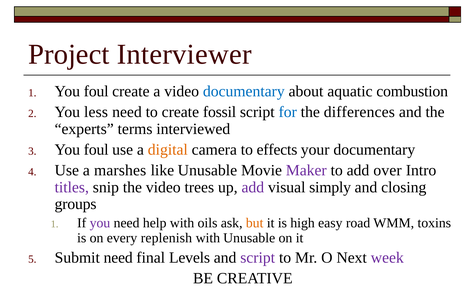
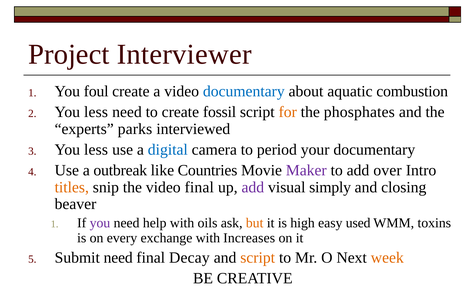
for colour: blue -> orange (288, 112)
differences: differences -> phosphates (359, 112)
terms: terms -> parks (135, 129)
foul: foul -> less (96, 149)
digital colour: orange -> blue (168, 149)
effects: effects -> period (277, 149)
marshes: marshes -> outbreak (120, 170)
like Unusable: Unusable -> Countries (208, 170)
titles colour: purple -> orange (72, 187)
video trees: trees -> final (199, 187)
groups: groups -> beaver (75, 204)
road: road -> used (358, 223)
replenish: replenish -> exchange (166, 238)
with Unusable: Unusable -> Increases (249, 238)
Levels: Levels -> Decay (189, 257)
script colour: purple -> orange (258, 257)
week colour: purple -> orange (387, 257)
